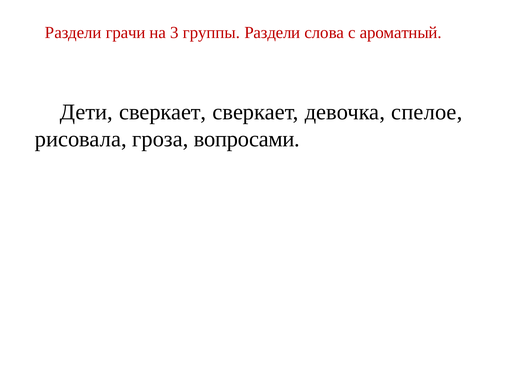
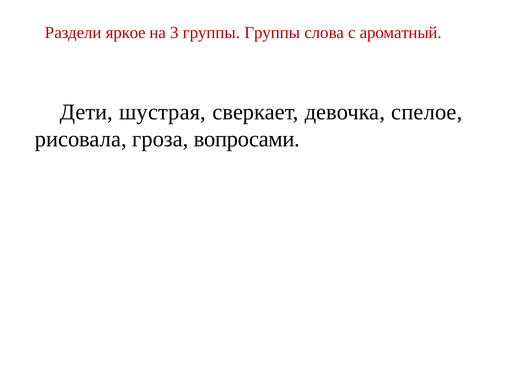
грачи: грачи -> яркое (126, 33)
группы Раздели: Раздели -> Группы (272, 33)
Дети сверкает: сверкает -> шустрая (163, 112)
